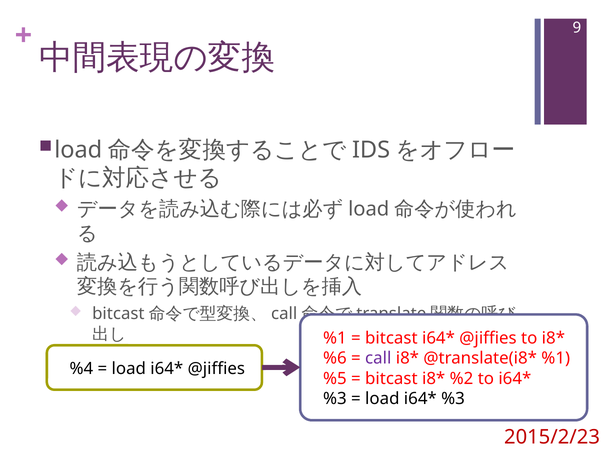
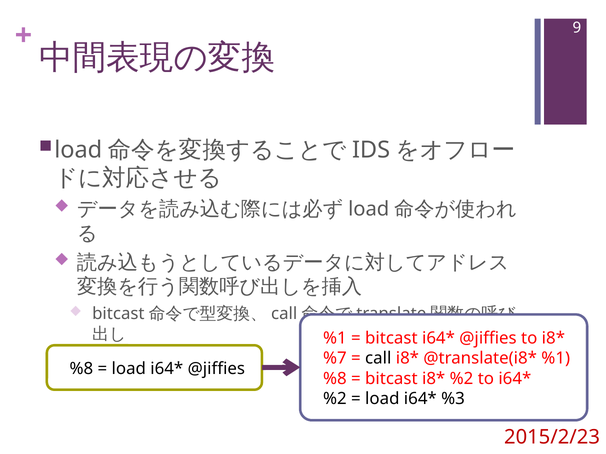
%6: %6 -> %7 (335, 359)
call colour: purple -> black (378, 359)
%4: %4 -> %8 (81, 369)
%5: %5 -> %8 (335, 379)
%3: %3 -> %2 (335, 399)
